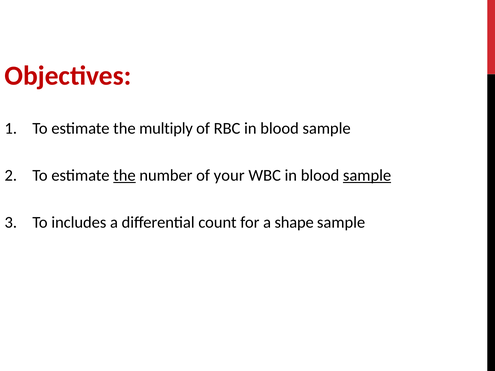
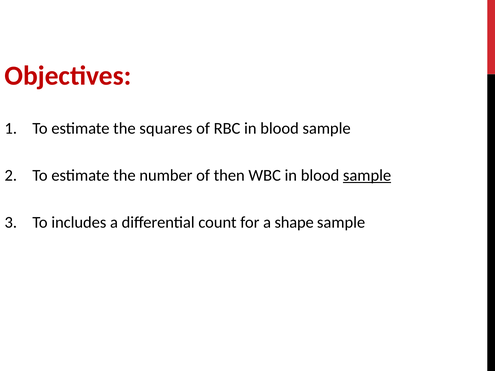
multiply: multiply -> squares (166, 129)
the underline: present -> none (124, 176)
your: your -> then (229, 176)
